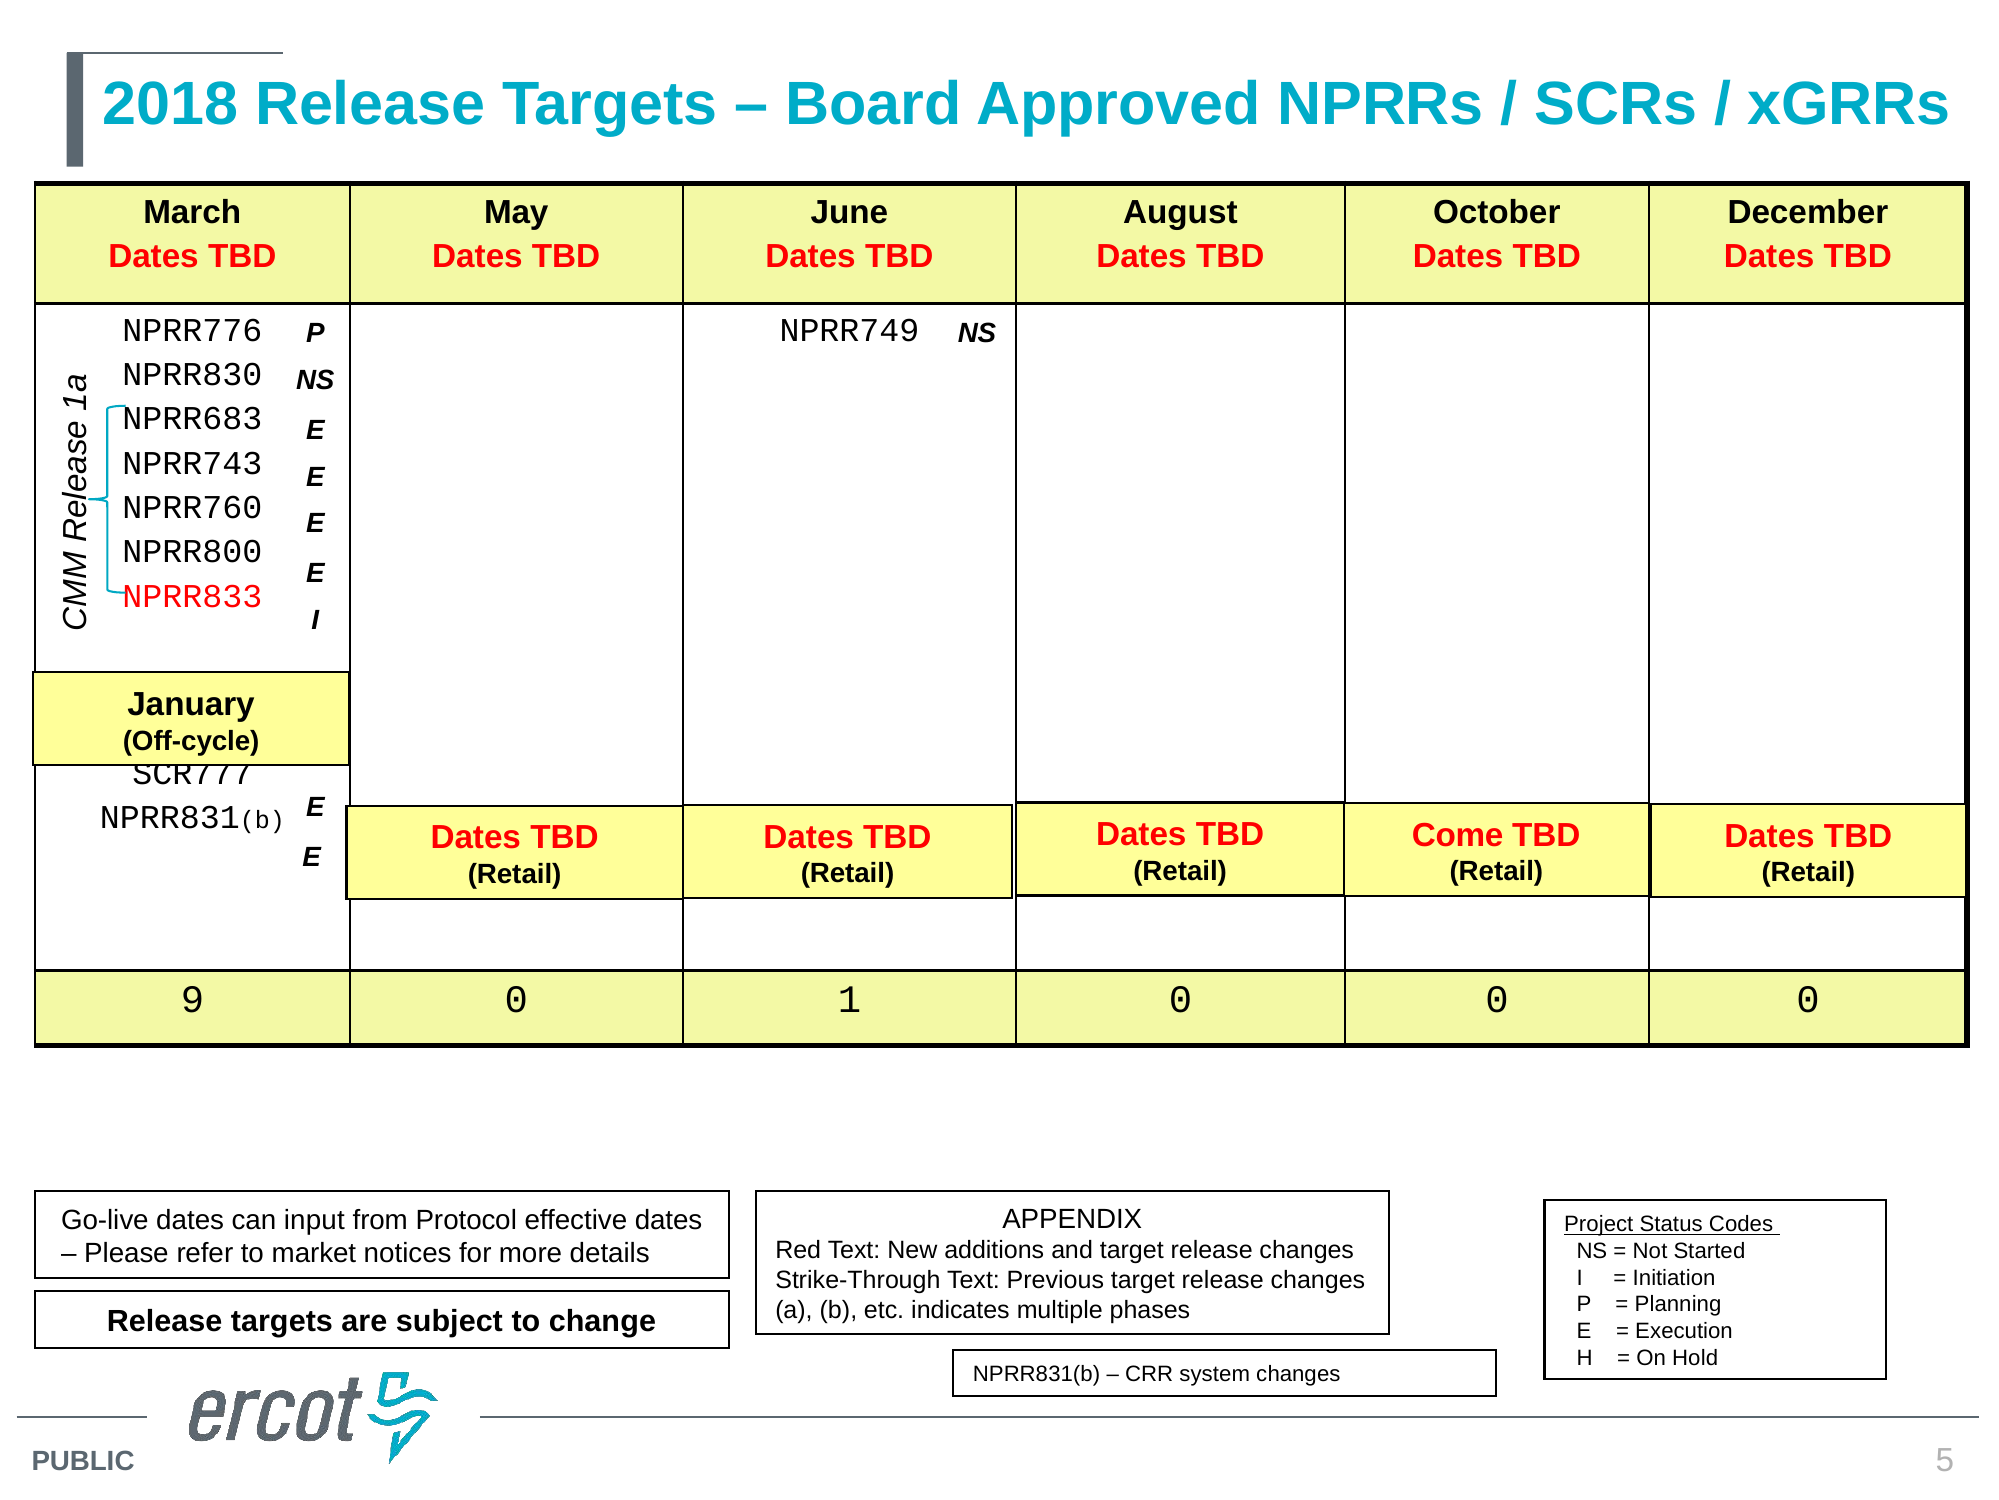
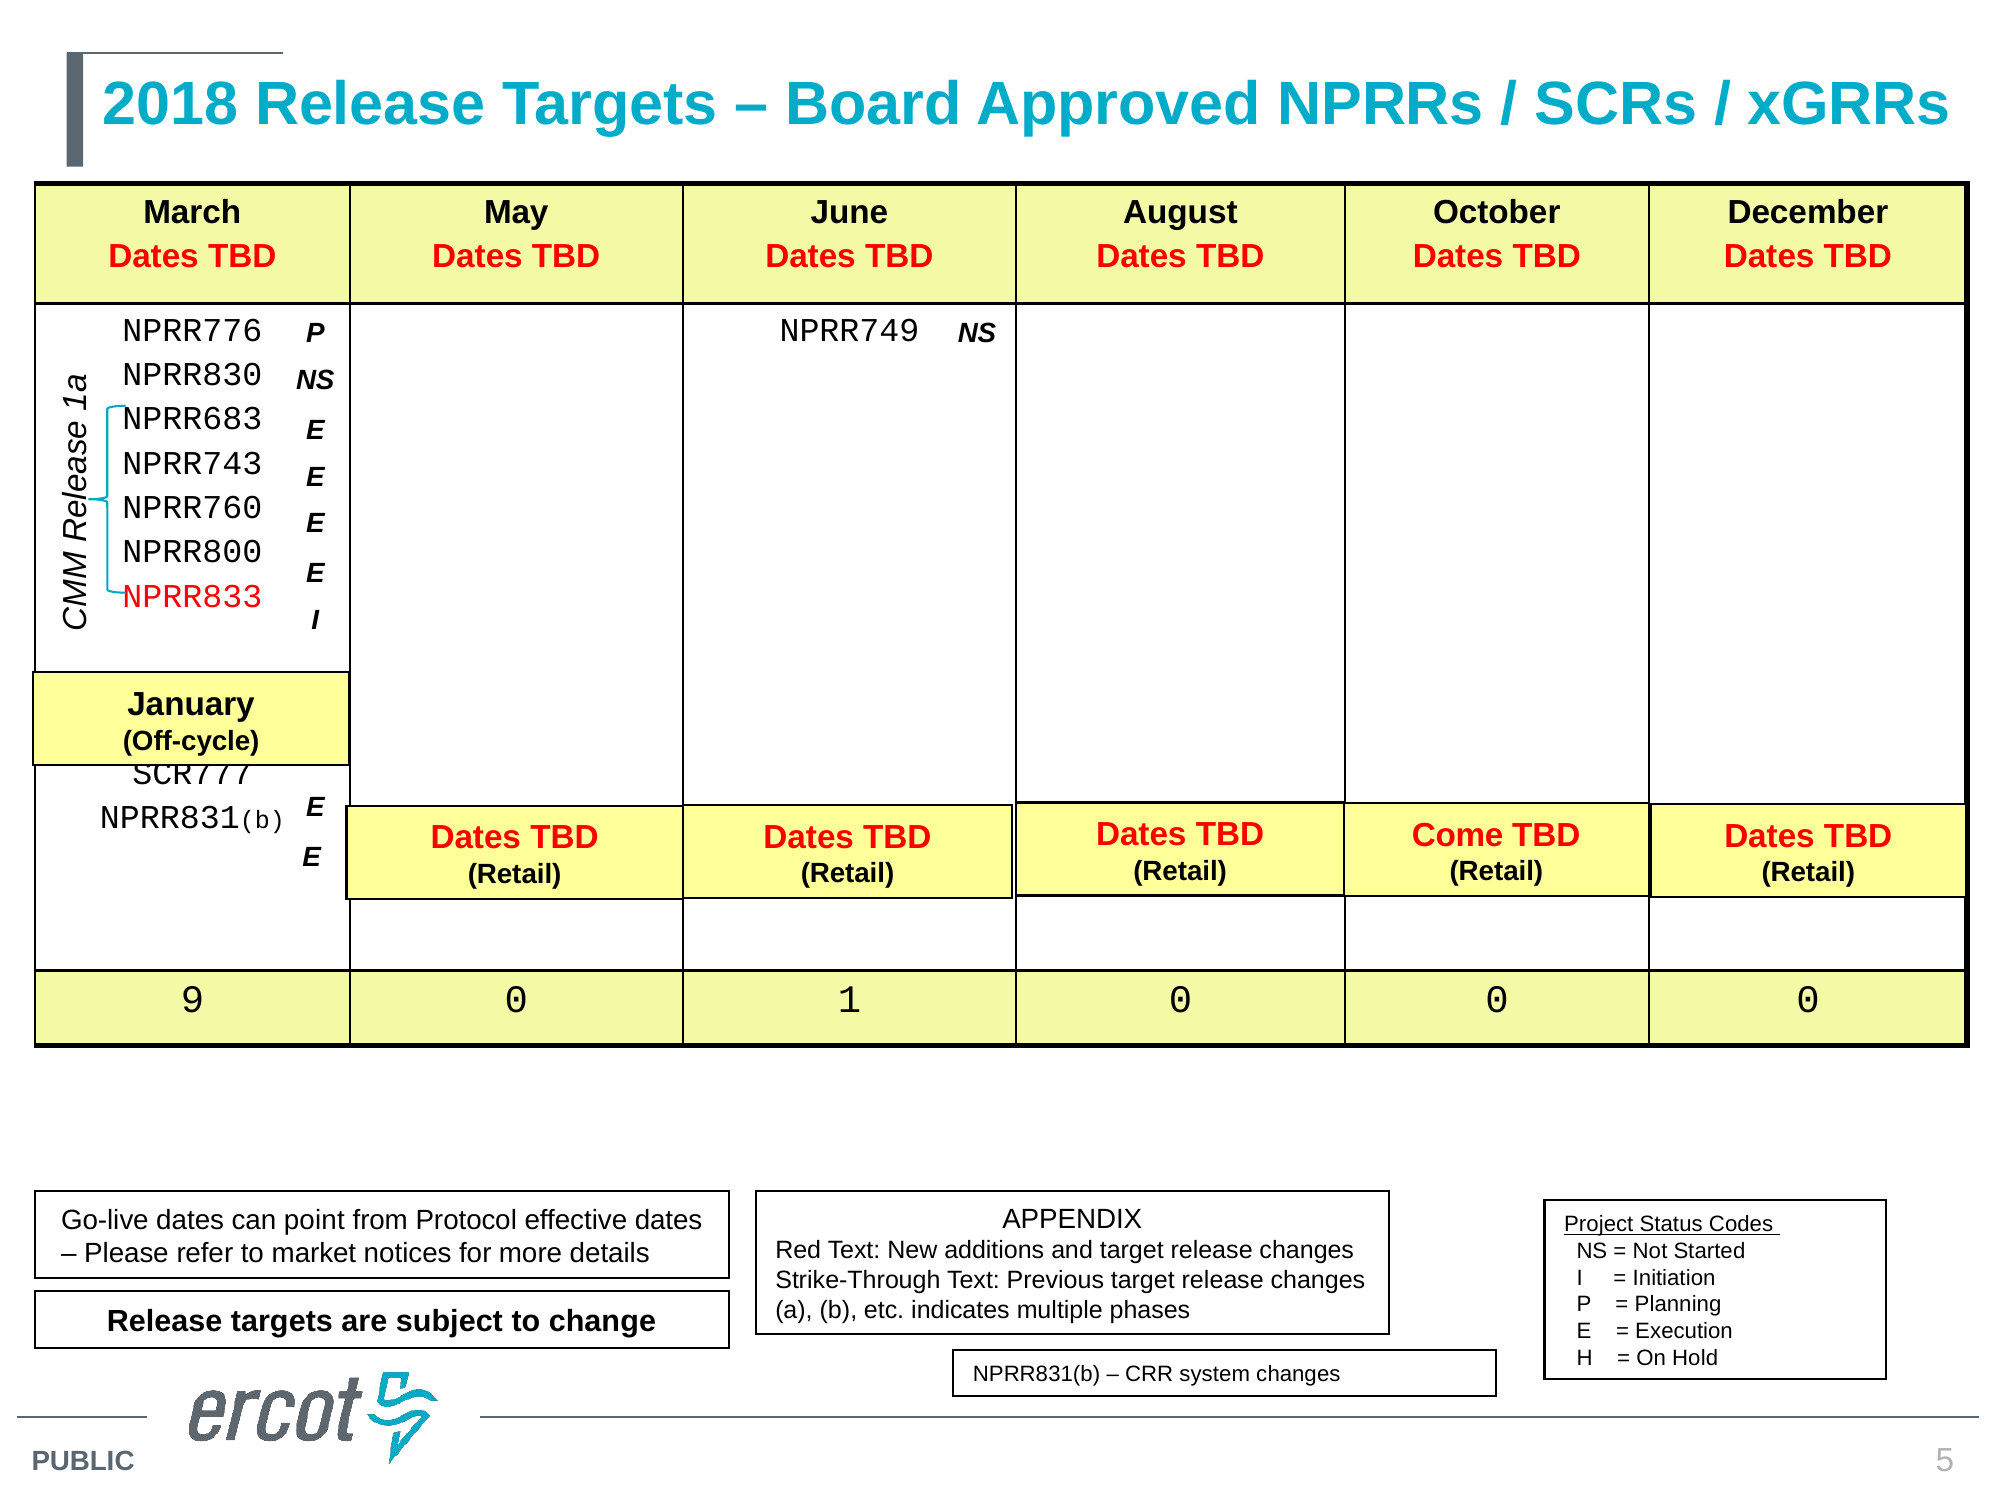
input: input -> point (314, 1219)
